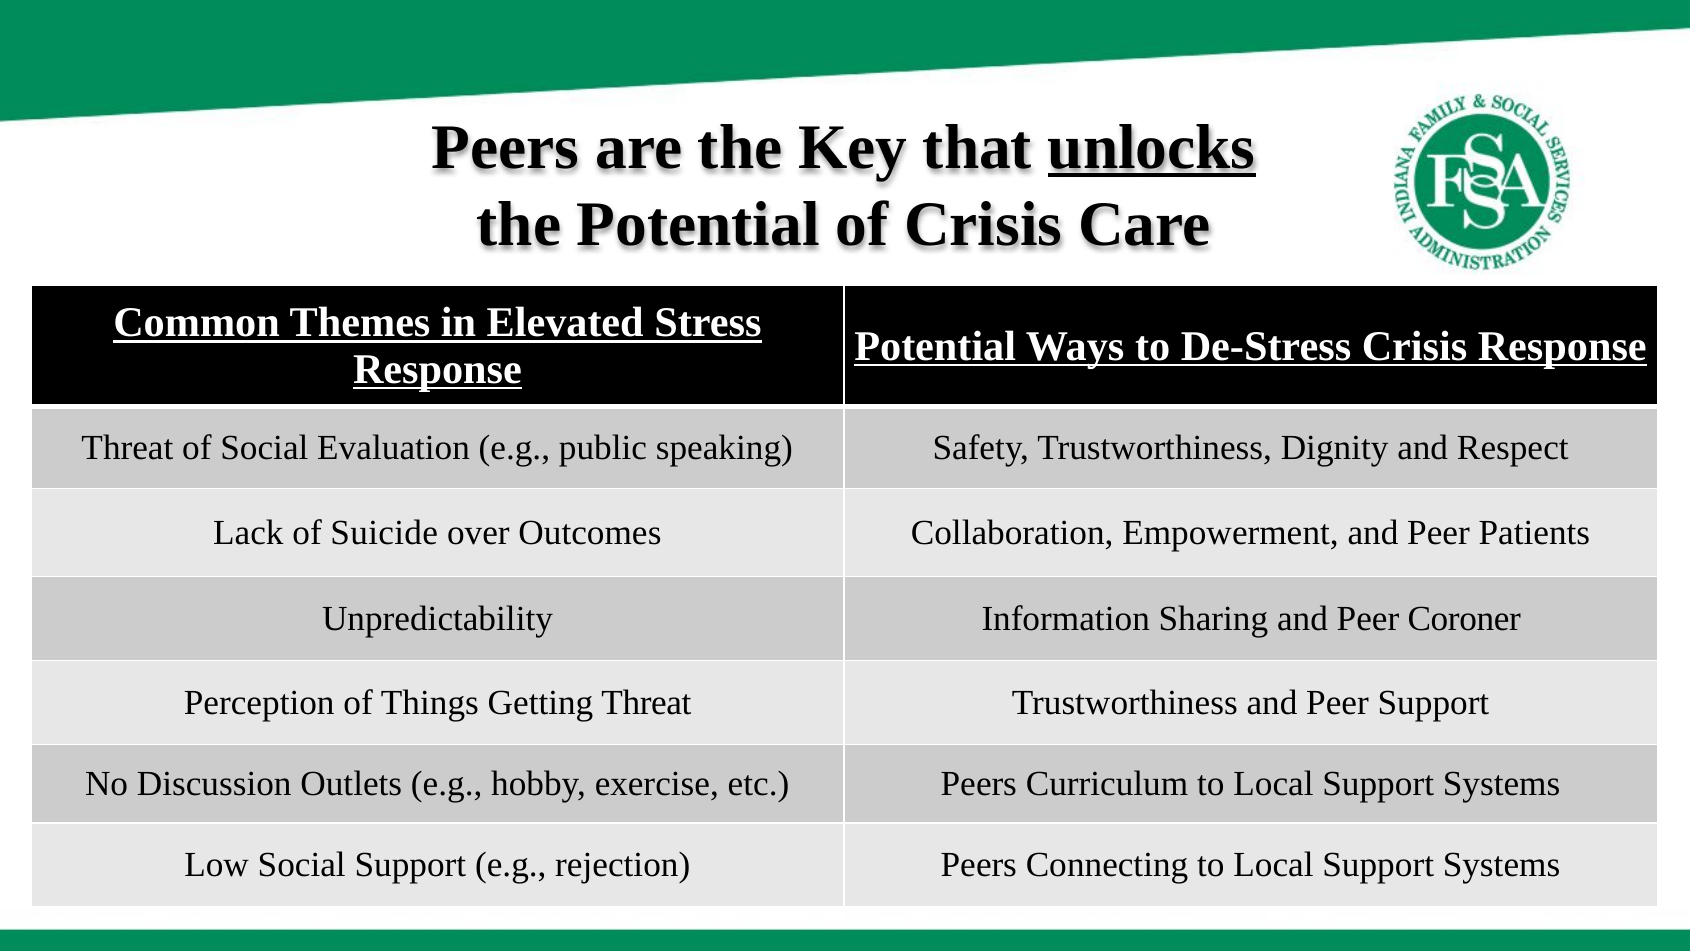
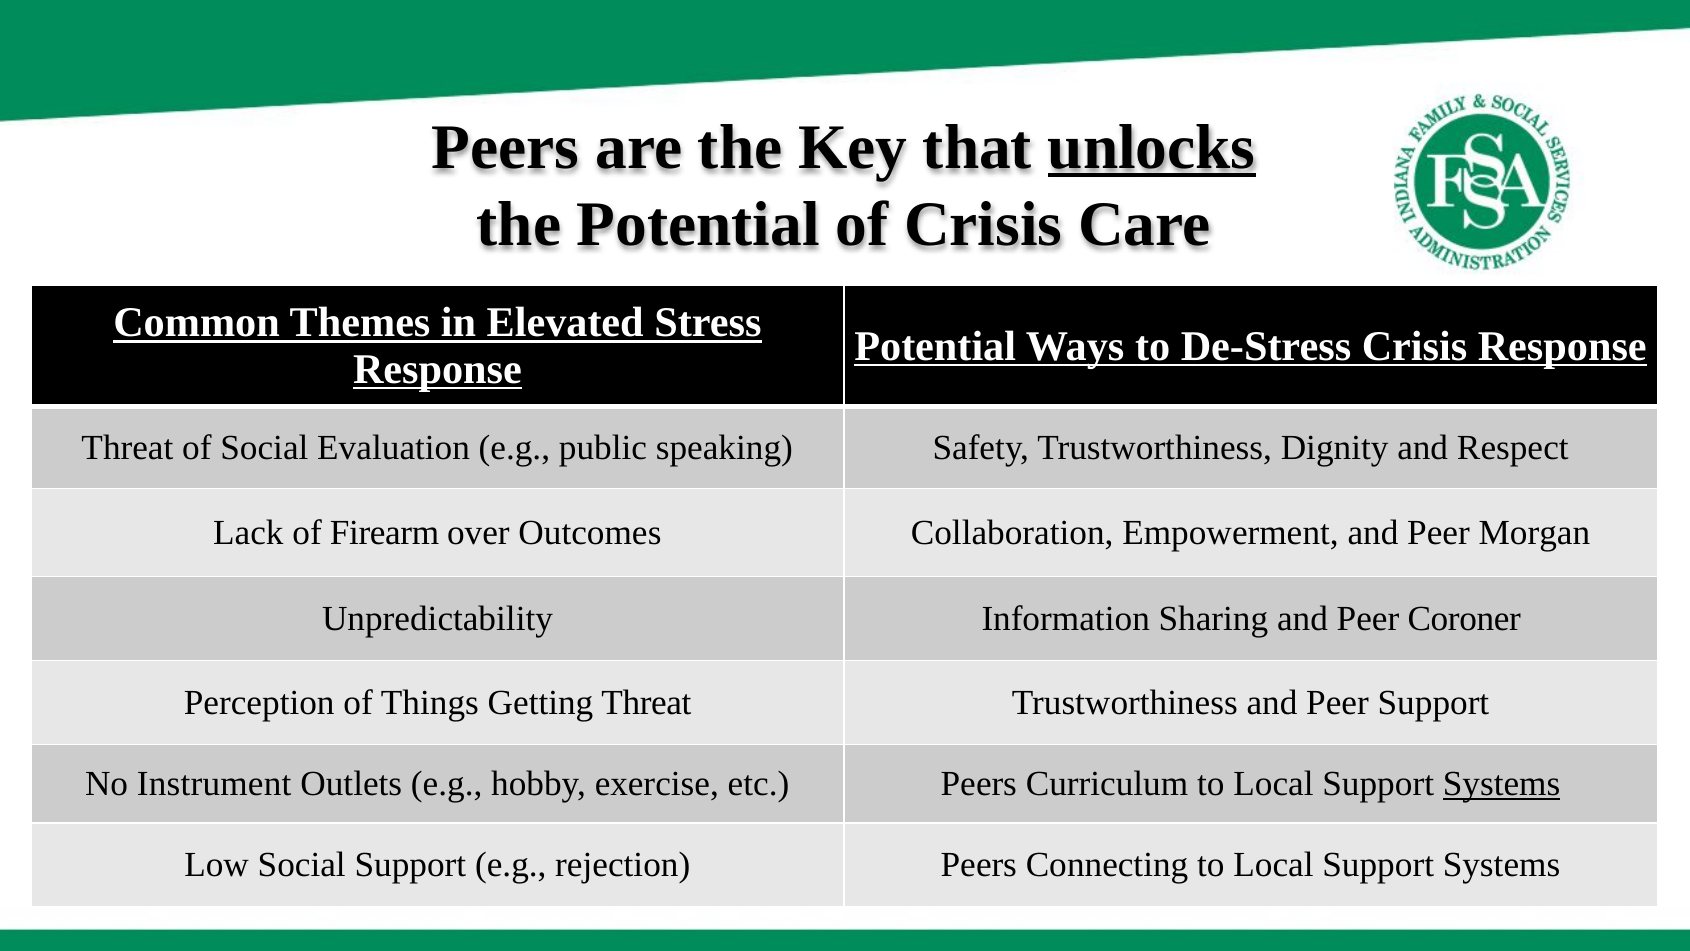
Suicide: Suicide -> Firearm (385, 533)
Patients: Patients -> Morgan (1534, 533)
Discussion: Discussion -> Instrument (214, 784)
Systems underline: none -> present (1502, 784)
